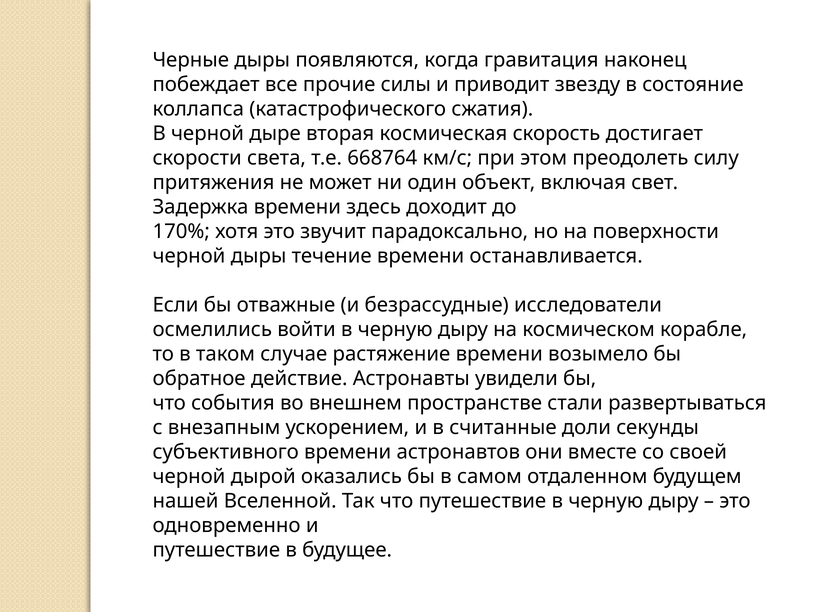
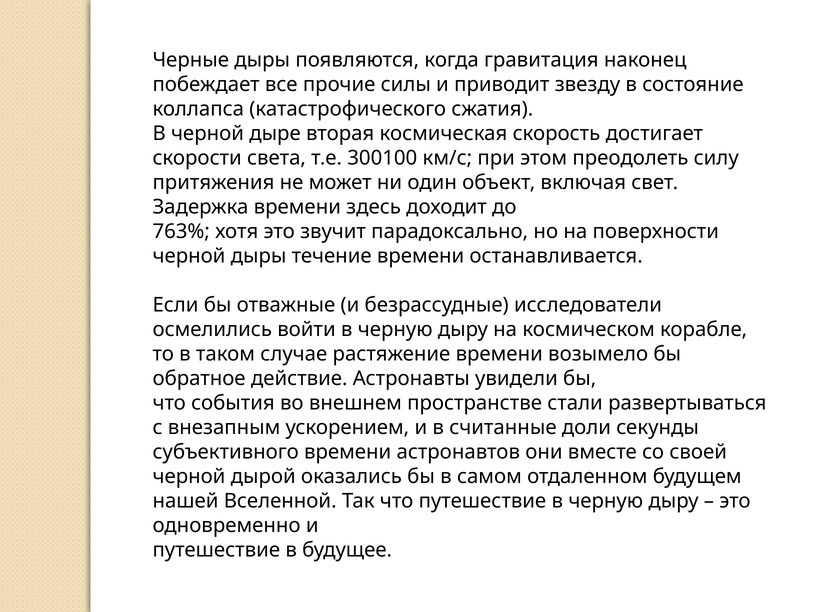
668764: 668764 -> 300100 (382, 158)
170%: 170% -> 763% (181, 232)
